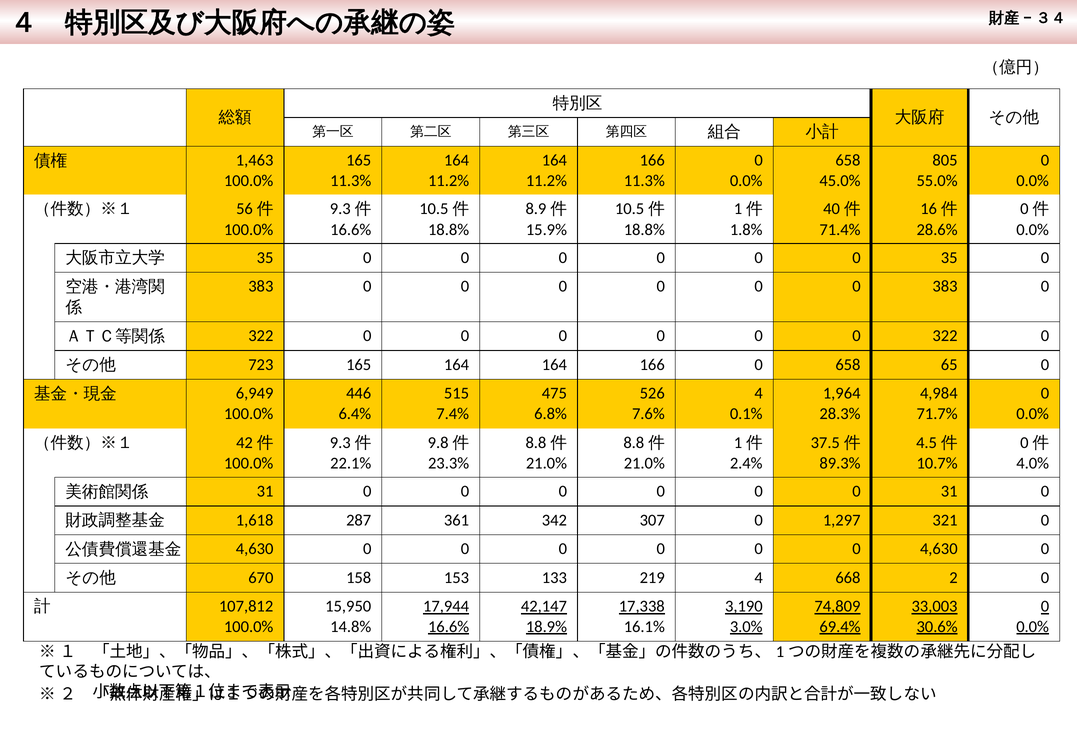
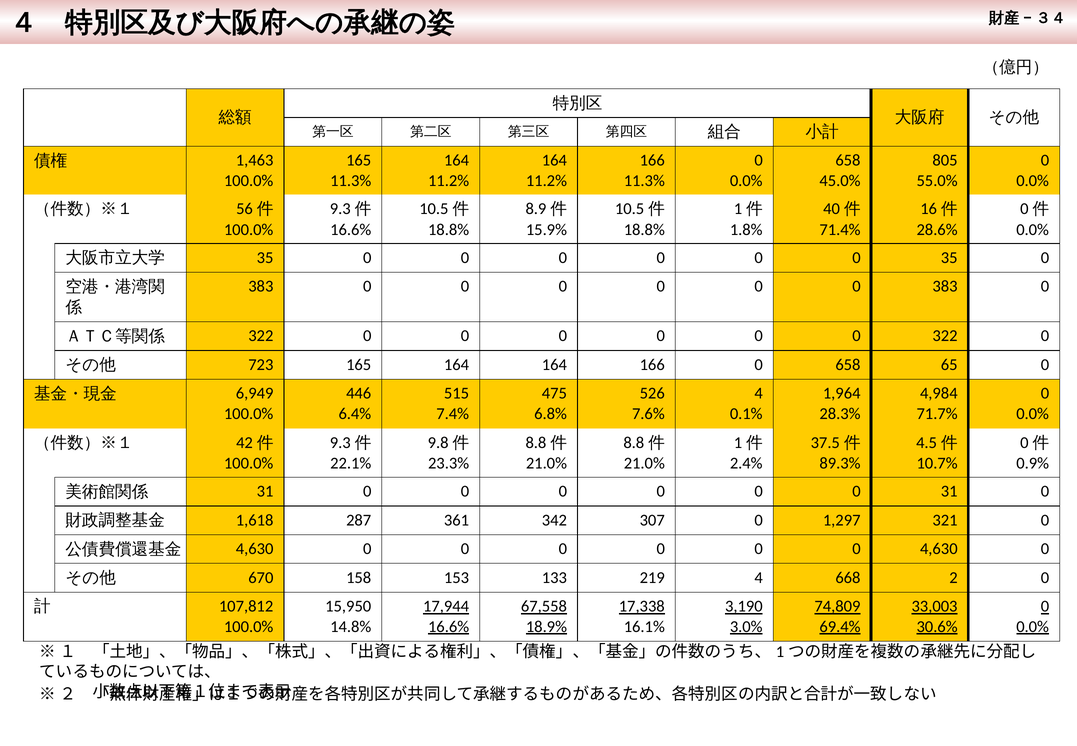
4.0%: 4.0% -> 0.9% (1033, 463)
42,147: 42,147 -> 67,558 (544, 606)
